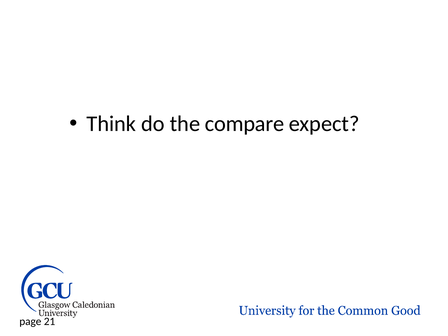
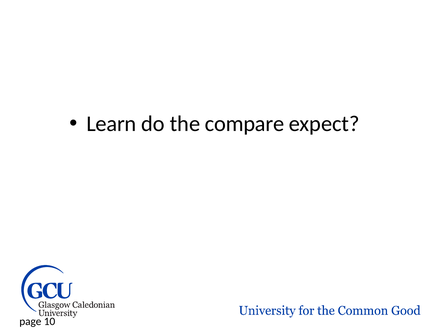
Think: Think -> Learn (111, 124)
21: 21 -> 10 (50, 321)
